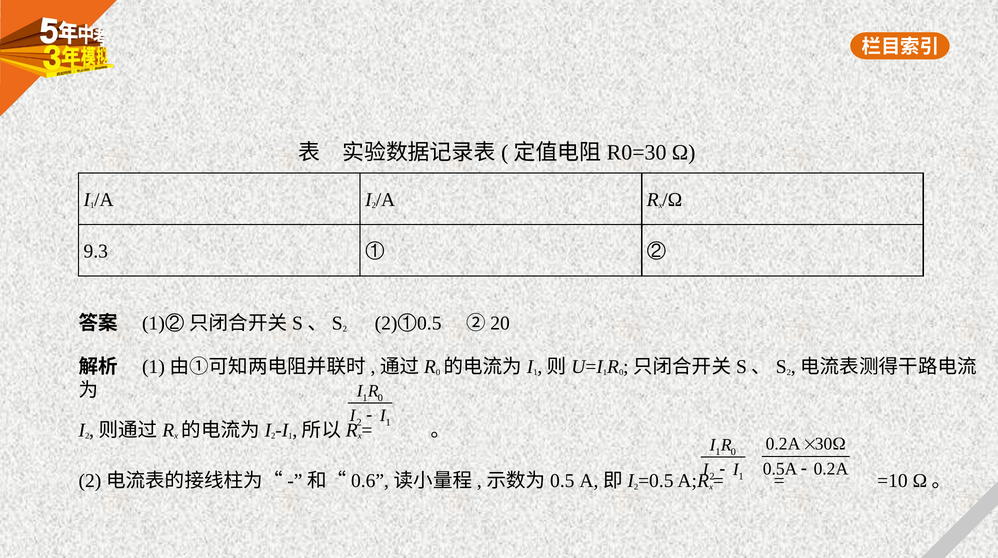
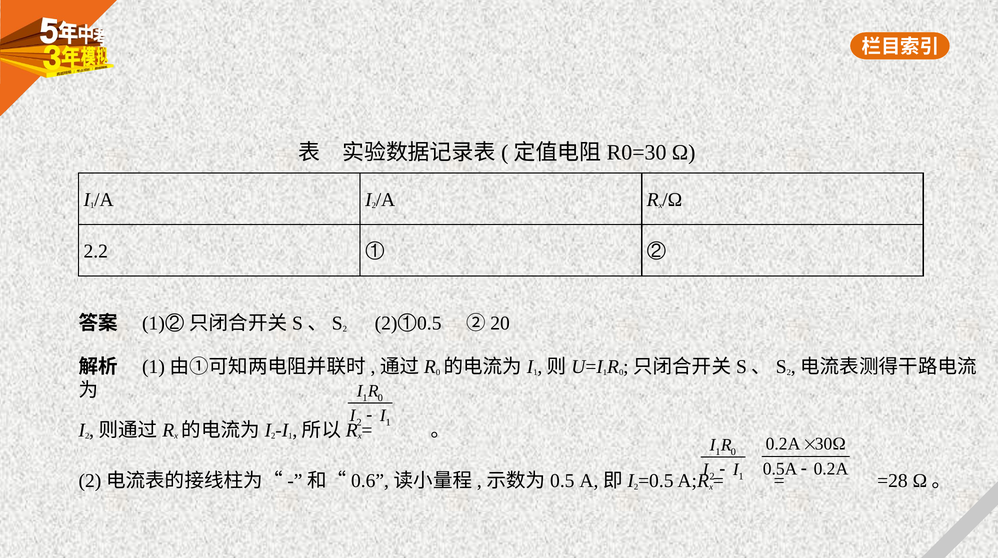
9.3: 9.3 -> 2.2 (96, 251)
=10: =10 -> =28 (892, 481)
